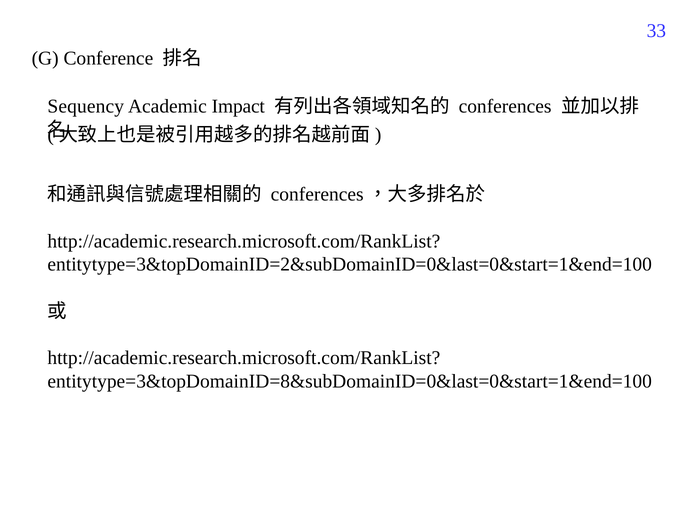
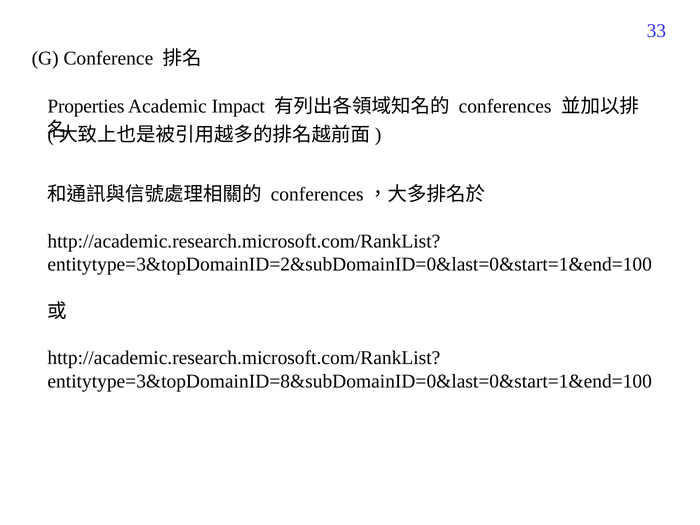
Sequency: Sequency -> Properties (86, 106)
